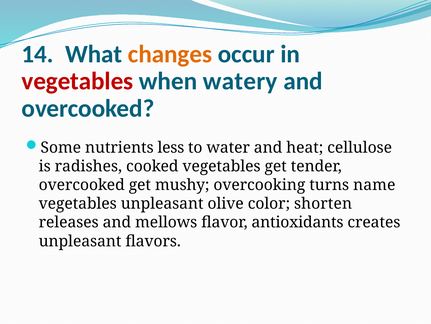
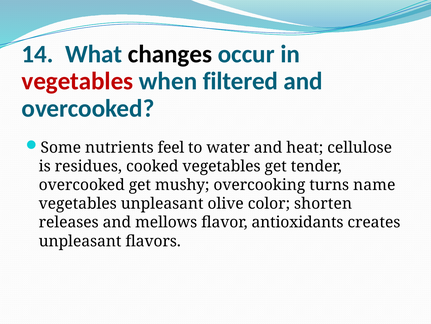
changes colour: orange -> black (170, 54)
watery: watery -> filtered (240, 81)
less: less -> feel (171, 147)
radishes: radishes -> residues (88, 166)
